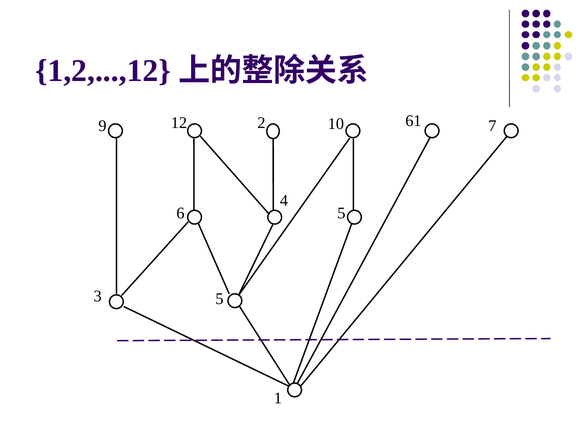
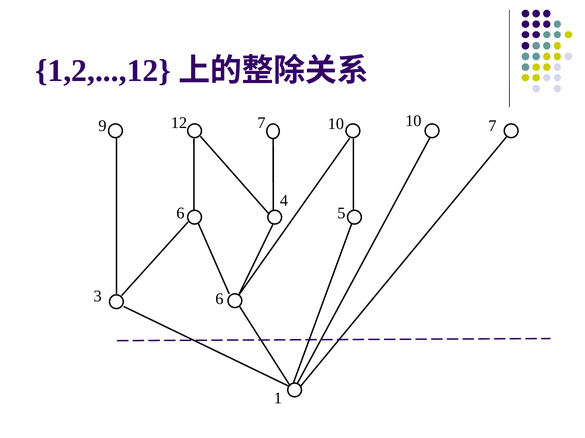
12 2: 2 -> 7 (261, 123)
10 61: 61 -> 10 (413, 121)
3 5: 5 -> 6 (219, 299)
